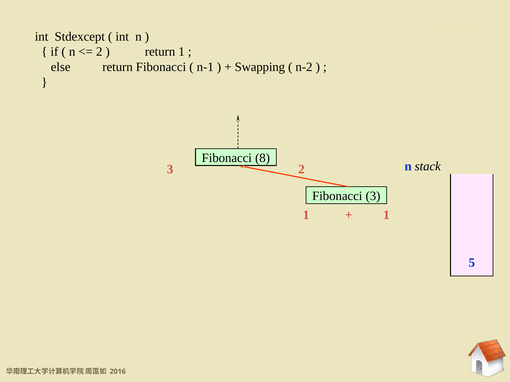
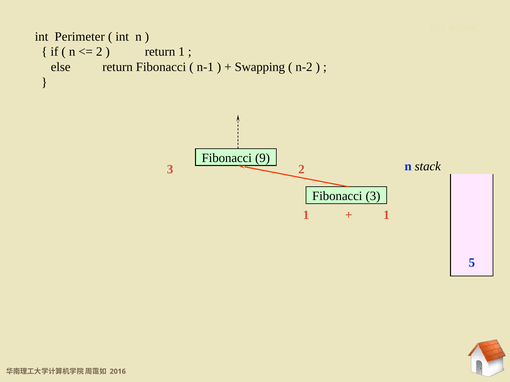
Stdexcept: Stdexcept -> Perimeter (80, 37)
8: 8 -> 9 (263, 158)
